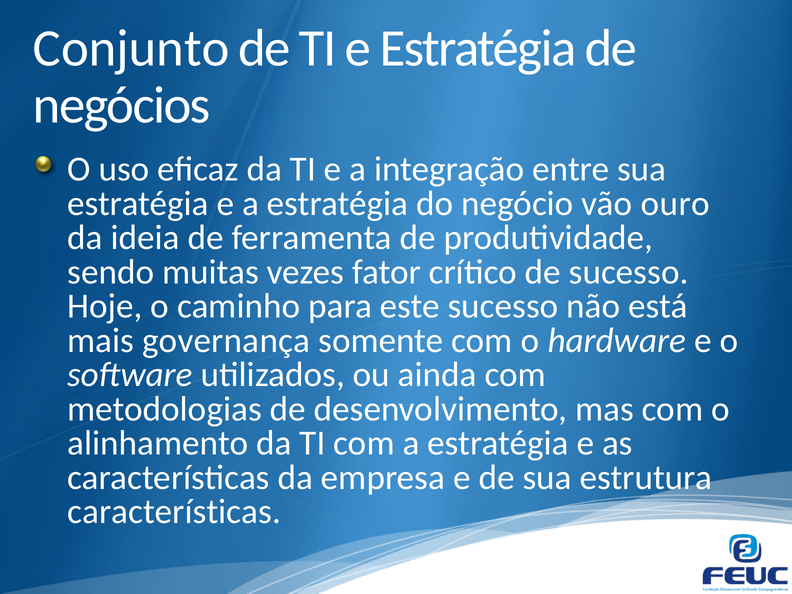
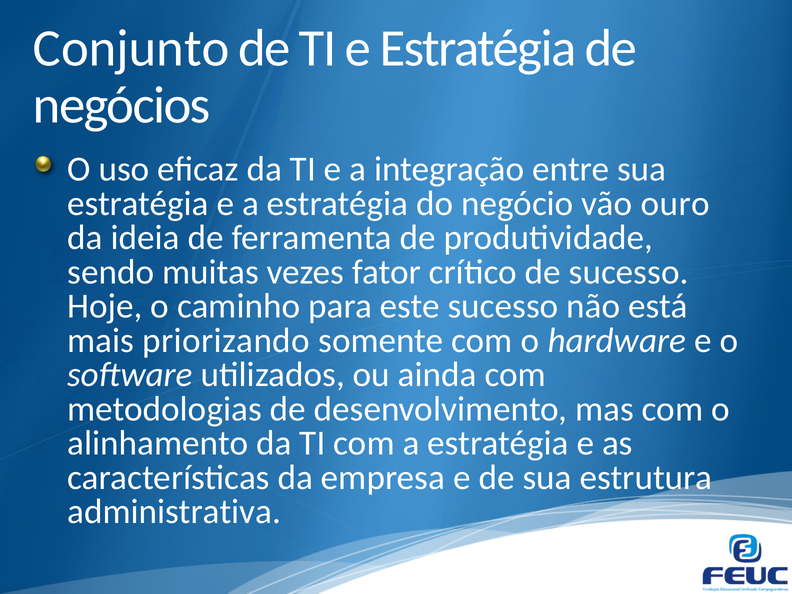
governança: governança -> priorizando (226, 340)
características: características -> administrativa (174, 512)
